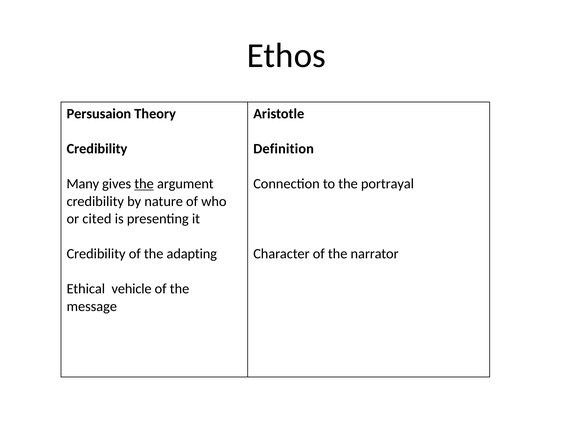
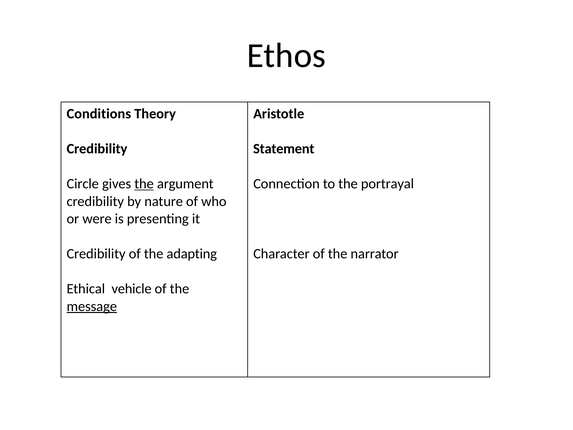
Persusaion: Persusaion -> Conditions (99, 114)
Definition: Definition -> Statement (284, 149)
Many: Many -> Circle (83, 184)
cited: cited -> were (97, 219)
message underline: none -> present (92, 306)
